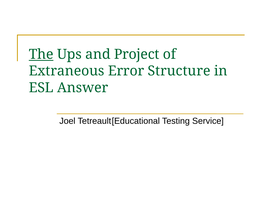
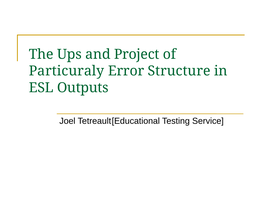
The underline: present -> none (41, 54)
Extraneous: Extraneous -> Particuraly (67, 71)
Answer: Answer -> Outputs (83, 87)
